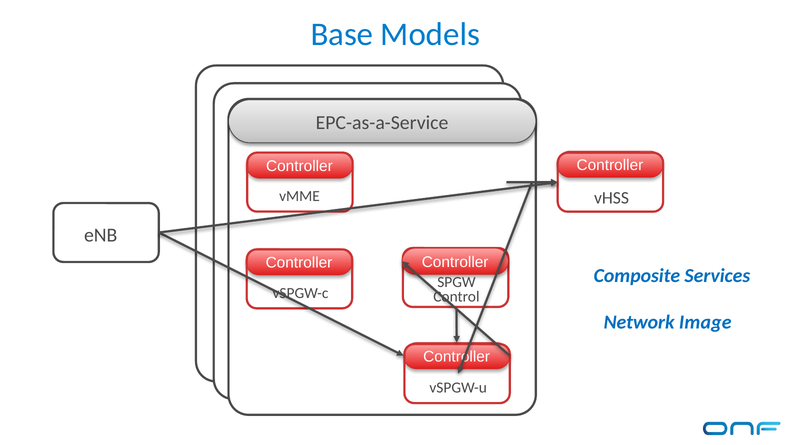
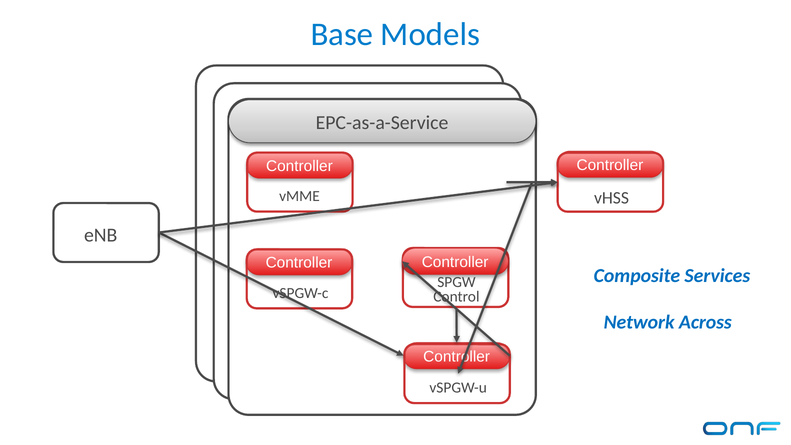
Image: Image -> Across (705, 322)
